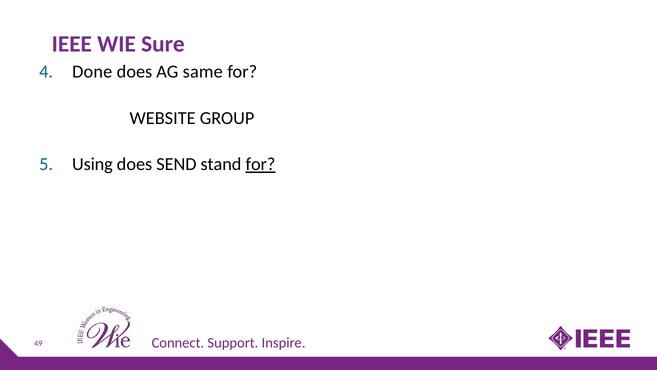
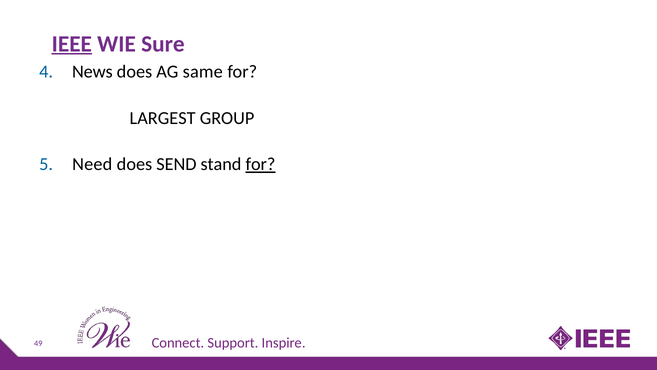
IEEE underline: none -> present (72, 44)
Done: Done -> News (92, 72)
WEBSITE: WEBSITE -> LARGEST (163, 118)
Using: Using -> Need (92, 164)
